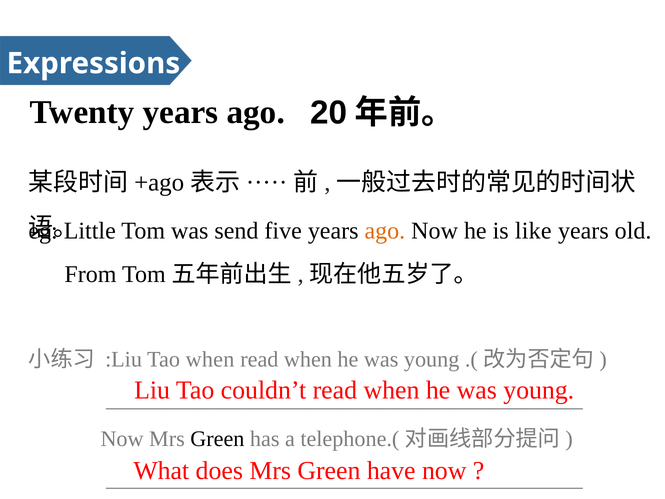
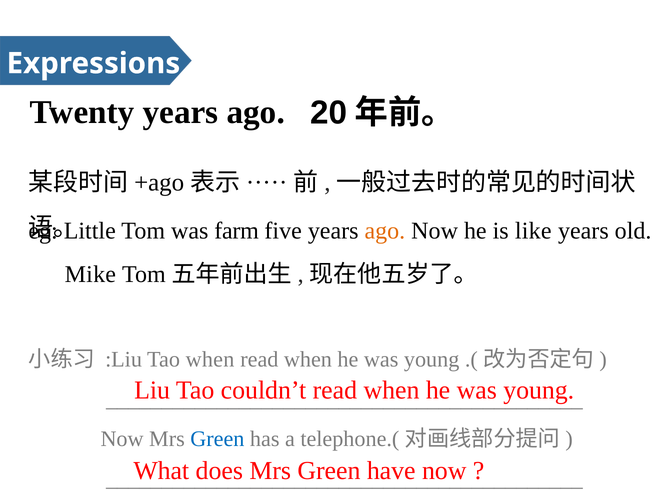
send: send -> farm (237, 231)
From: From -> Mike (90, 274)
Green colour: black -> blue (217, 439)
